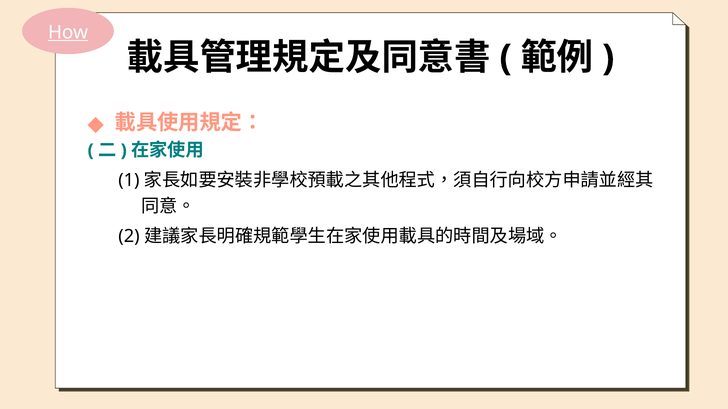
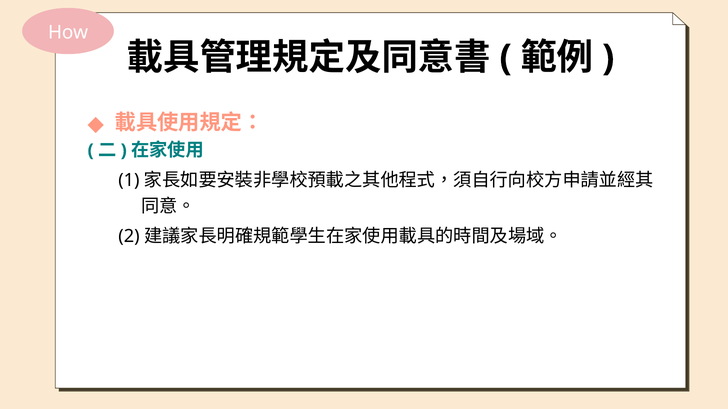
How underline: present -> none (68, 32)
